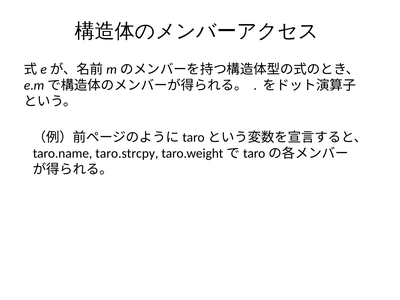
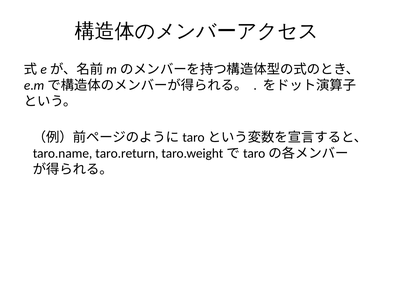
taro.strcpy: taro.strcpy -> taro.return (127, 153)
